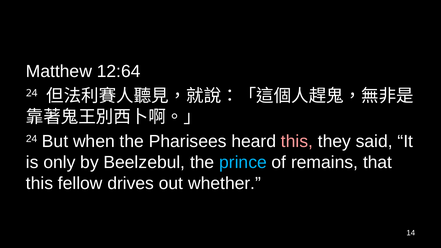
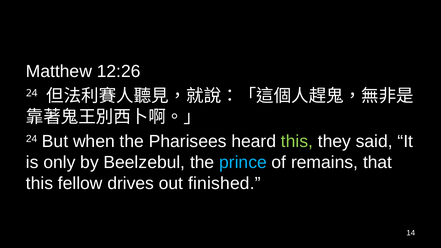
12:64: 12:64 -> 12:26 (119, 72)
this colour: pink -> light green (297, 142)
whether: whether -> finished (224, 184)
